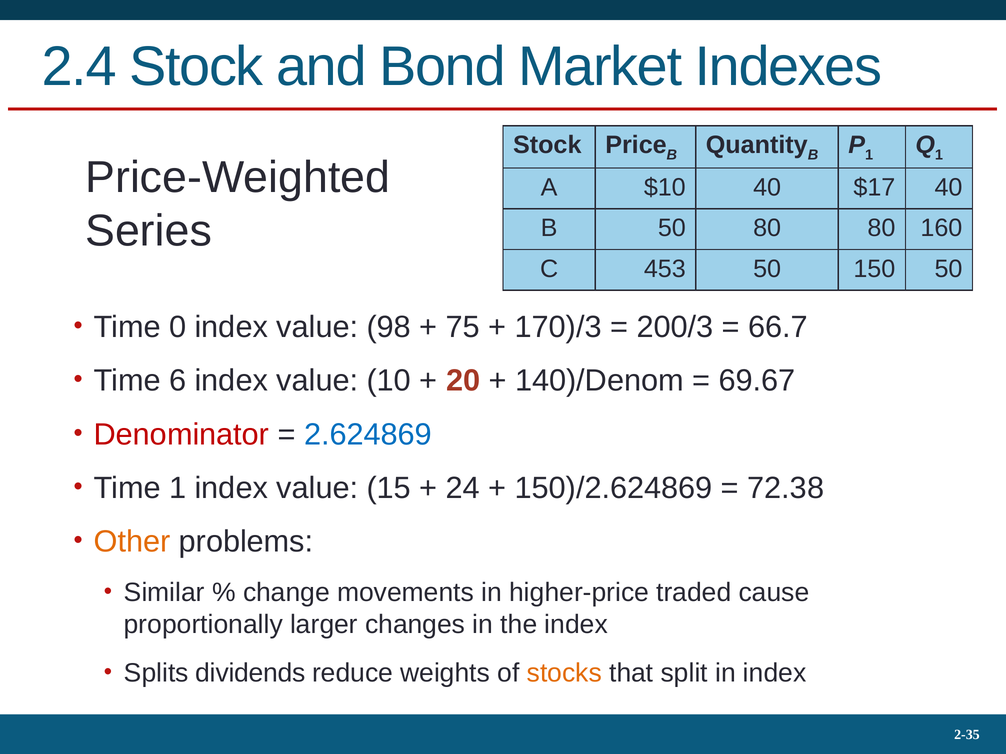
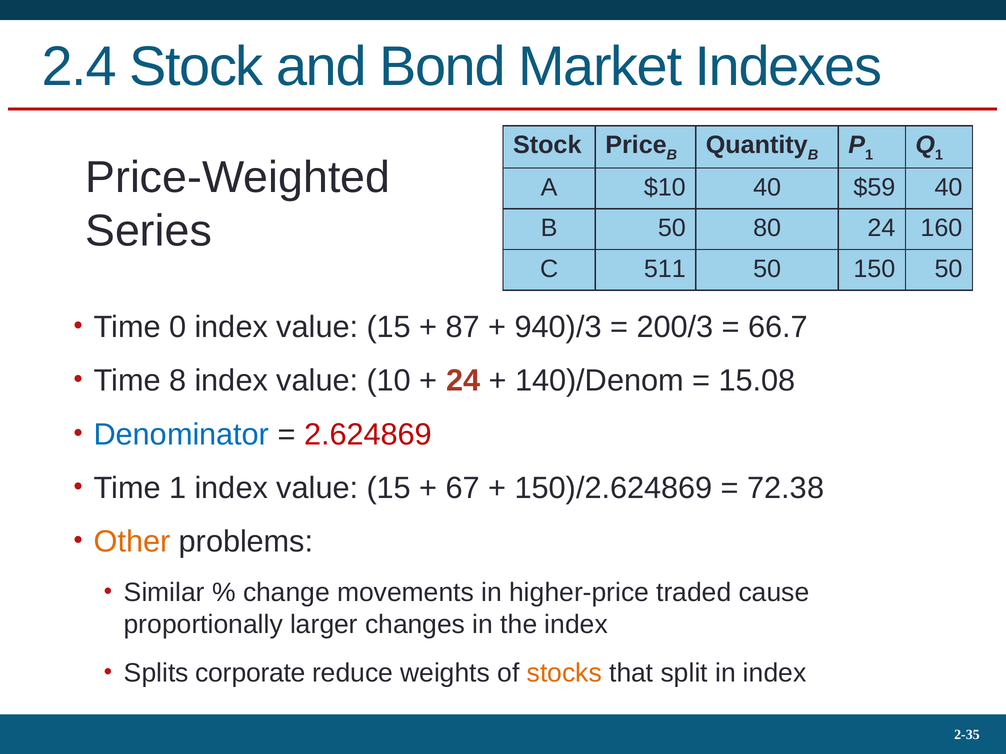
$17: $17 -> $59 (874, 188)
80 80: 80 -> 24 (881, 228)
453: 453 -> 511 (665, 269)
0 index value 98: 98 -> 15 (389, 327)
75: 75 -> 87 (463, 327)
170)/3: 170)/3 -> 940)/3 (558, 327)
6: 6 -> 8 (178, 381)
20: 20 -> 24 (463, 381)
69.67: 69.67 -> 15.08 (757, 381)
Denominator colour: red -> blue (181, 435)
2.624869 colour: blue -> red (368, 435)
24: 24 -> 67 (463, 488)
dividends: dividends -> corporate (250, 673)
